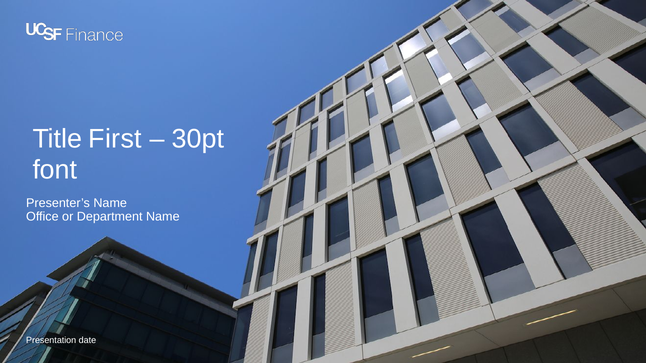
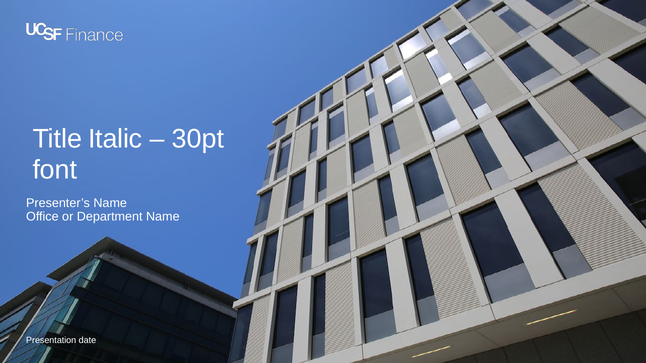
First: First -> Italic (115, 139)
